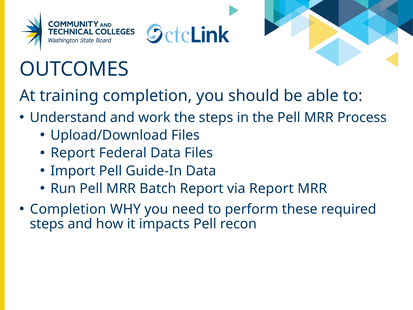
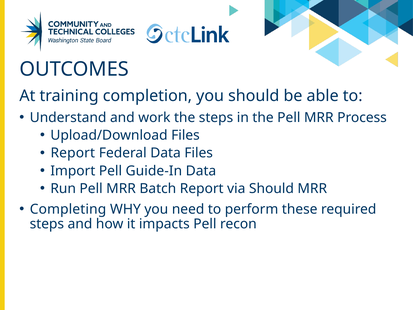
via Report: Report -> Should (271, 188)
Completion: Completion -> Completing (68, 209)
